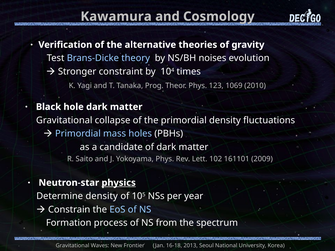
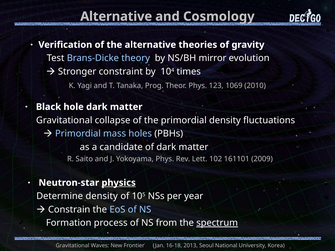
Kawamura: Kawamura -> Alternative (116, 16)
noises: noises -> mirror (212, 58)
spectrum underline: none -> present (217, 223)
